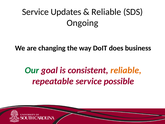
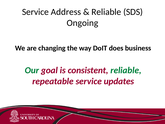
Updates: Updates -> Address (66, 12)
reliable colour: orange -> green (126, 70)
possible: possible -> updates (119, 81)
